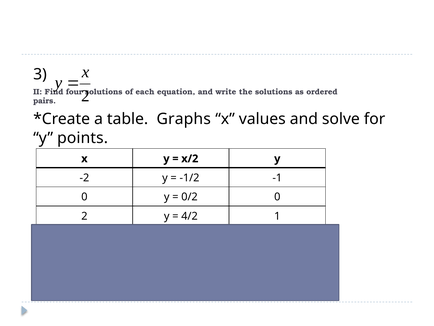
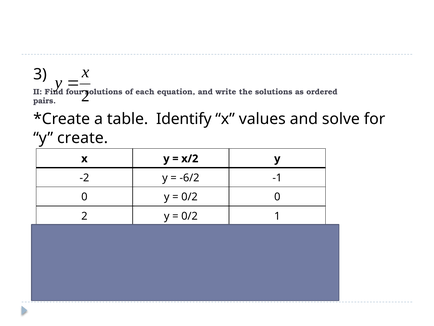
Graphs: Graphs -> Identify (184, 119)
points: points -> create (83, 138)
-1/2: -1/2 -> -6/2 (189, 178)
4/2: 4/2 -> 0/2 (190, 216)
